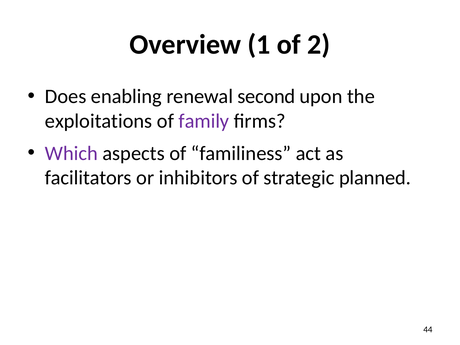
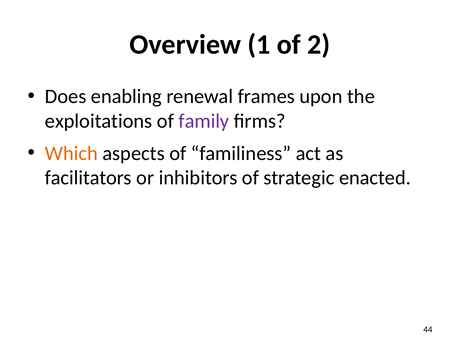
second: second -> frames (266, 97)
Which colour: purple -> orange (71, 153)
planned: planned -> enacted (375, 178)
